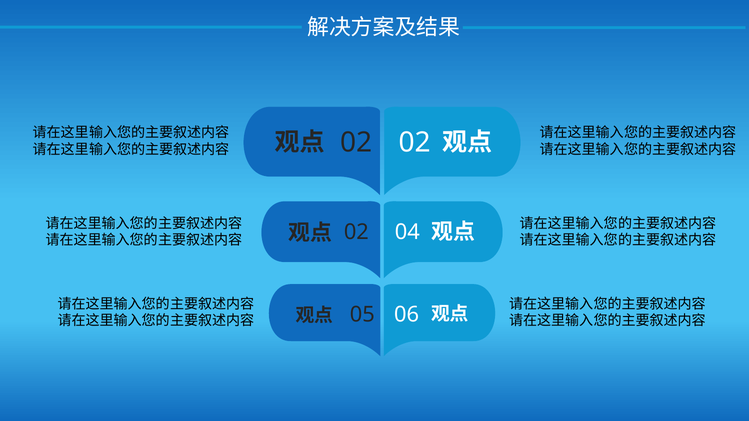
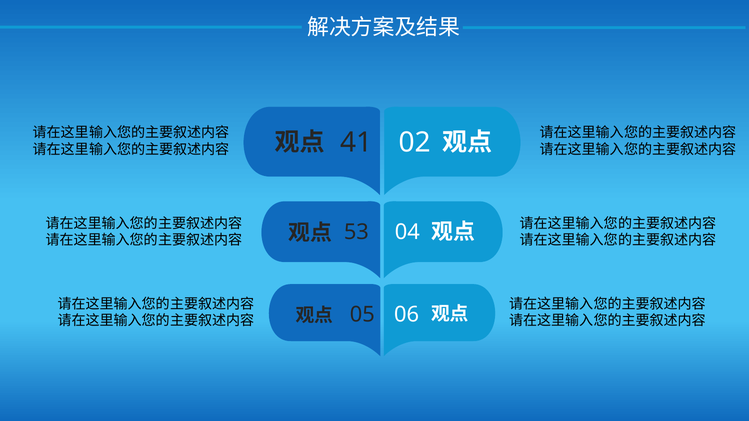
02: 02 -> 41 (356, 143)
02: 02 -> 53 (356, 232)
